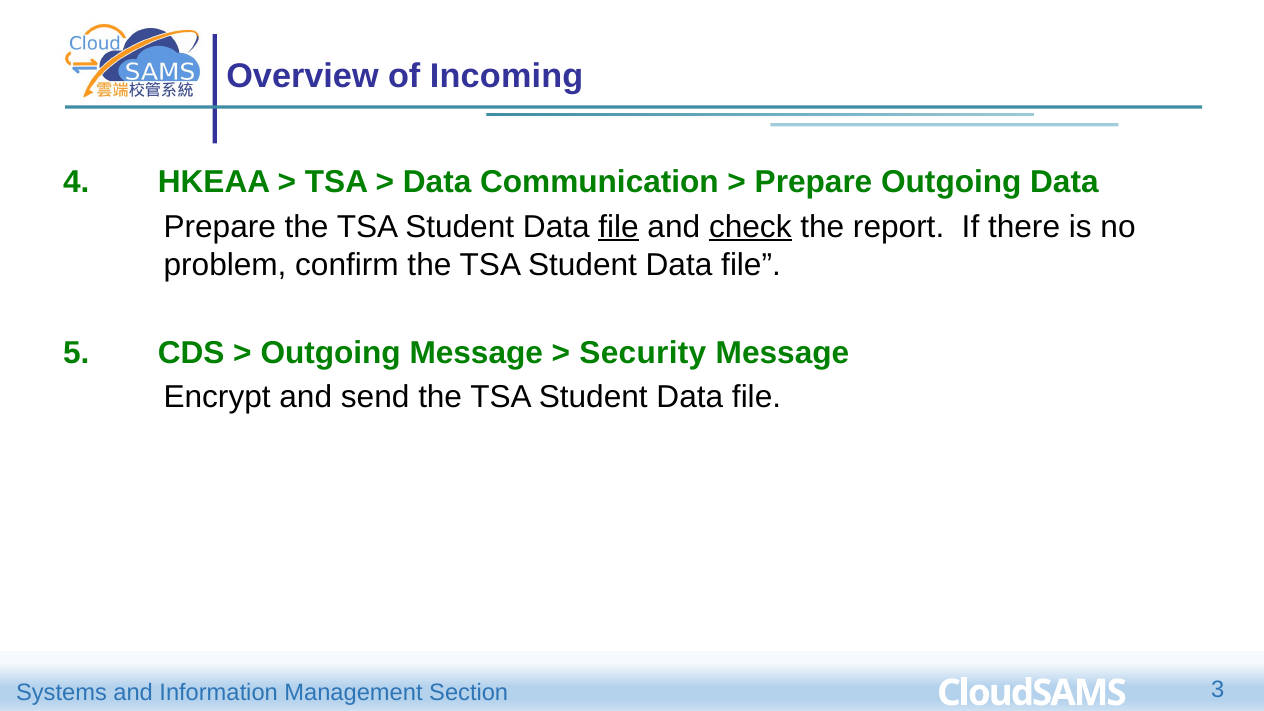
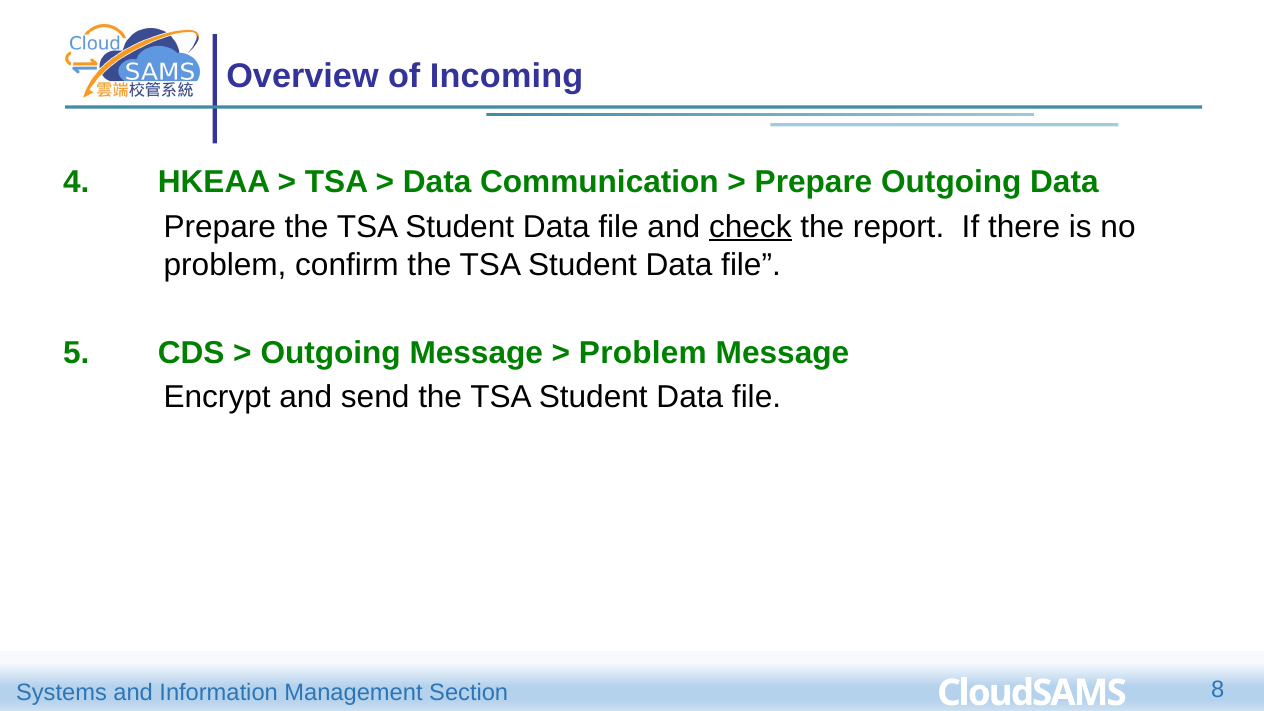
file underline: present -> none (619, 227)
Security: Security -> Problem (643, 353)
3: 3 -> 8 (1218, 690)
